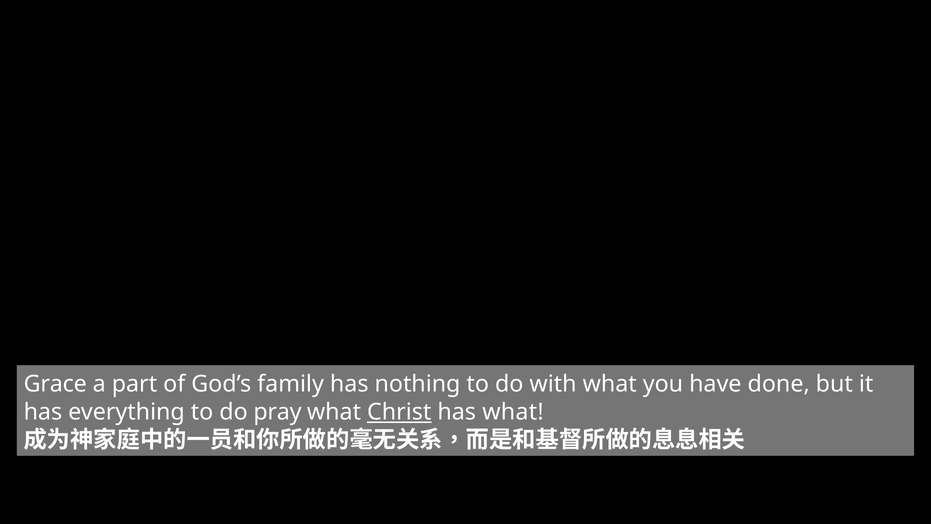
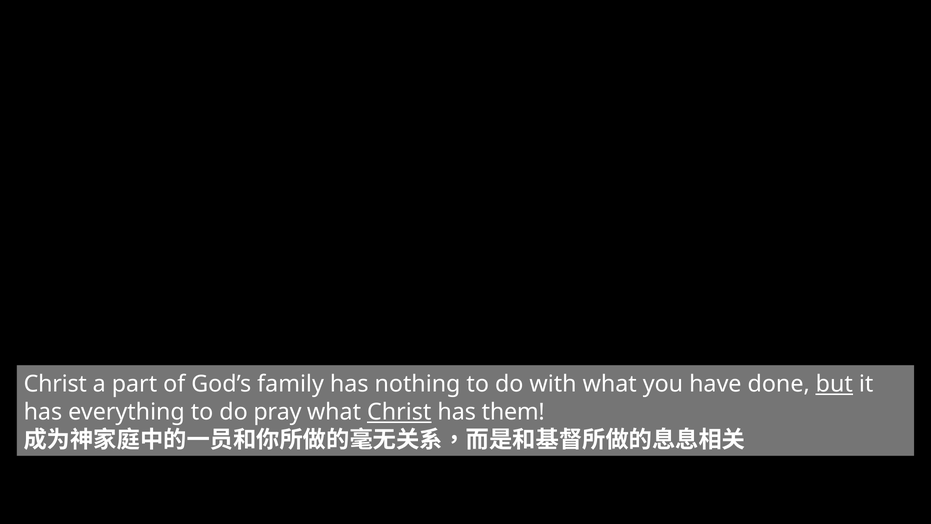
Grace: Grace -> Christ (55, 384)
but underline: none -> present (834, 384)
has what: what -> them (513, 412)
